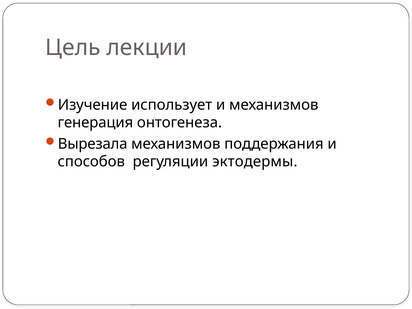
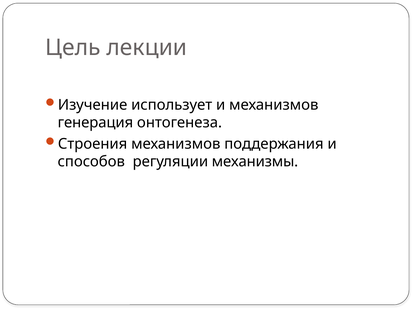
Вырезала: Вырезала -> Строения (93, 144)
эктодермы: эктодермы -> механизмы (255, 162)
